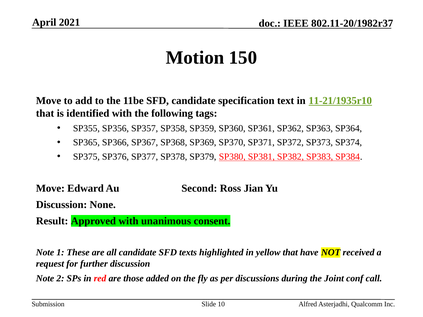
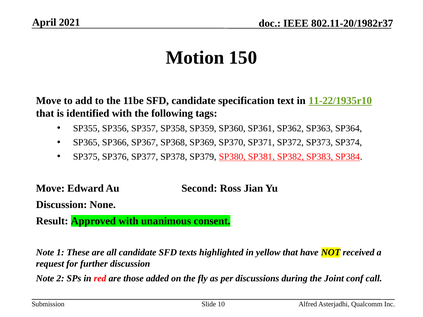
11-21/1935r10: 11-21/1935r10 -> 11-22/1935r10 (340, 101)
